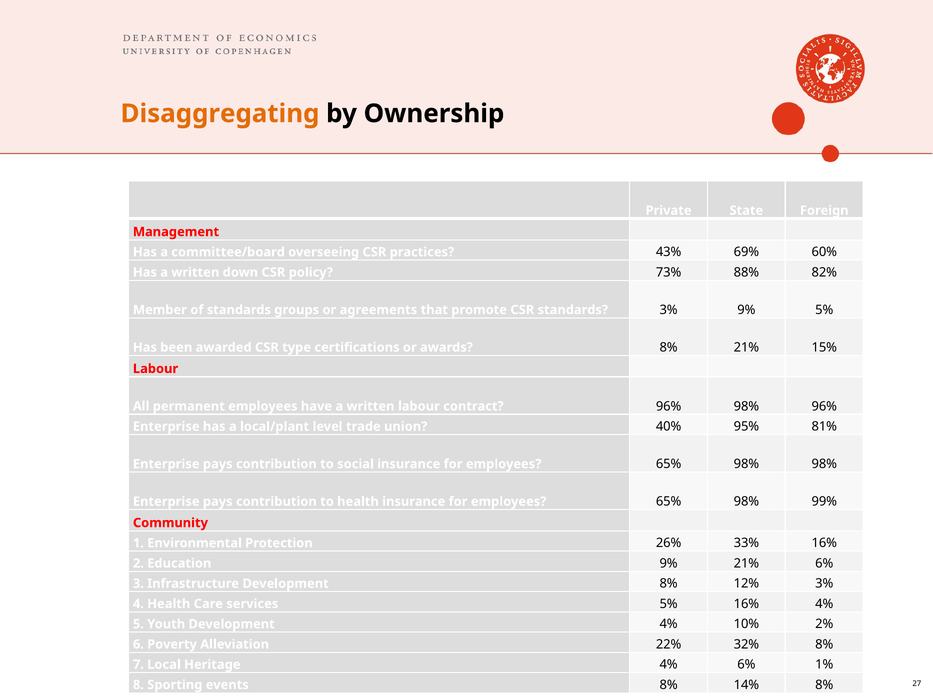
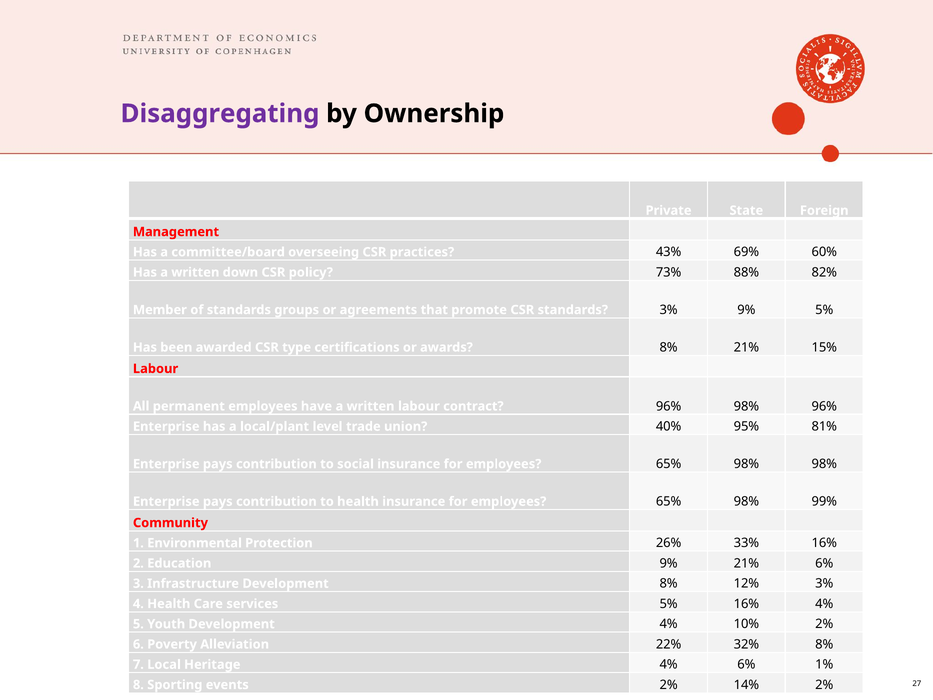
Disaggregating colour: orange -> purple (220, 114)
events 8%: 8% -> 2% (669, 685)
14% 8%: 8% -> 2% (824, 685)
